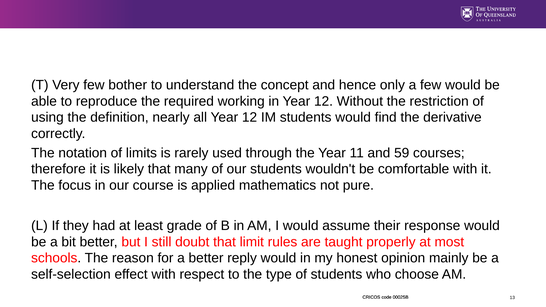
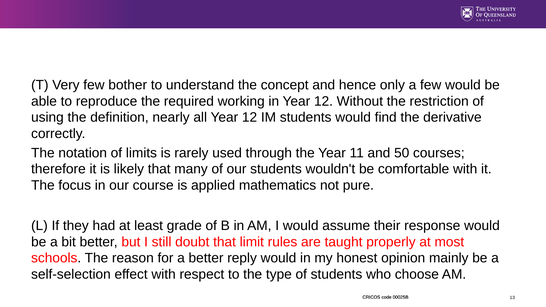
59: 59 -> 50 (402, 153)
